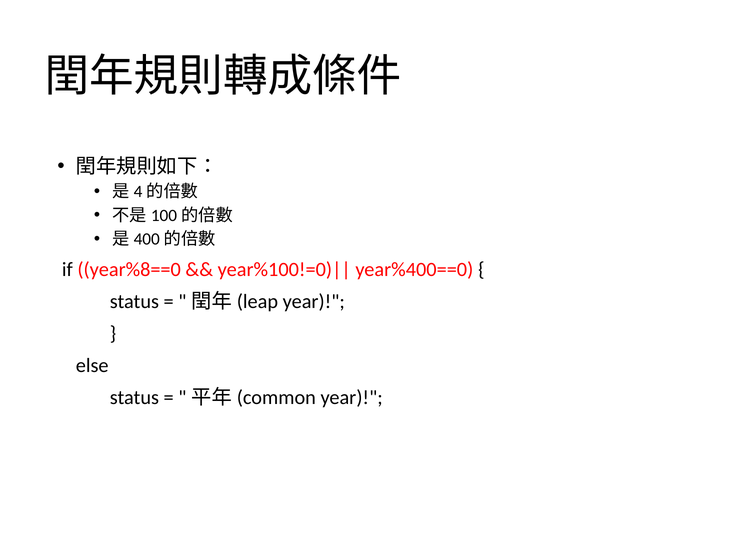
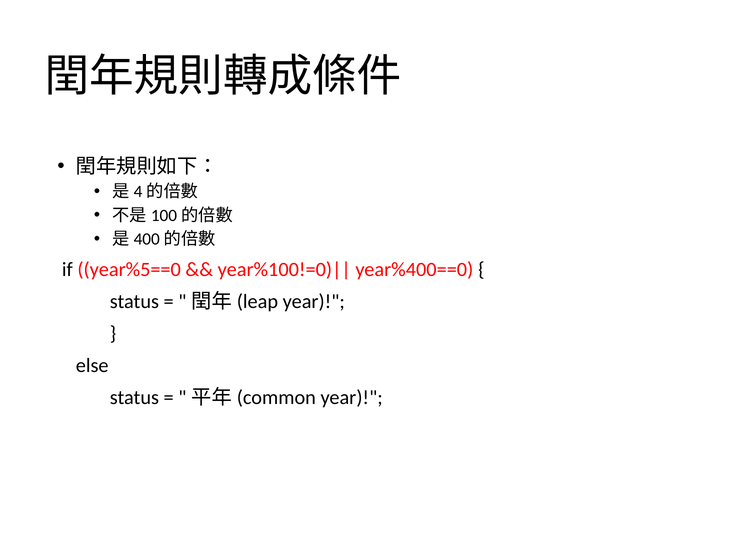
year%8==0: year%8==0 -> year%5==0 (129, 270)
